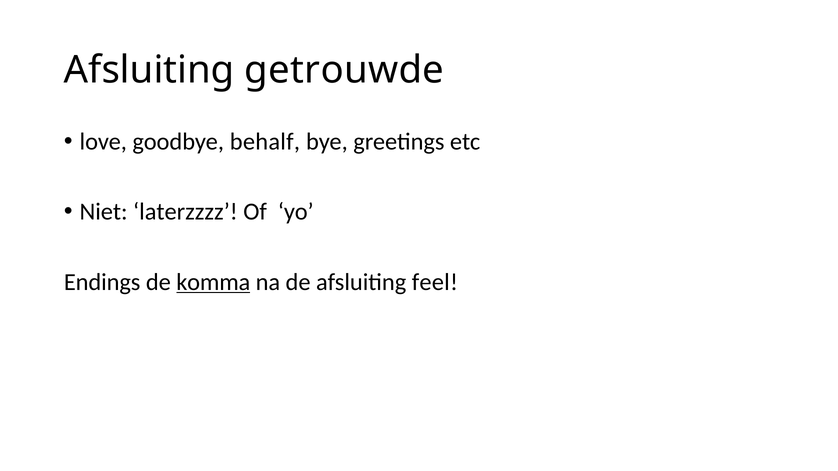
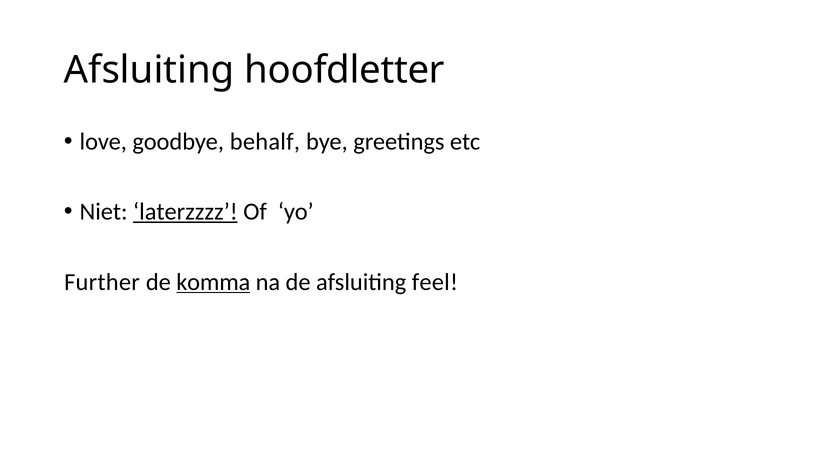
getrouwde: getrouwde -> hoofdletter (345, 70)
laterzzzz underline: none -> present (185, 212)
Endings: Endings -> Further (102, 282)
